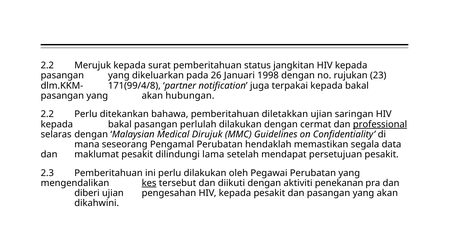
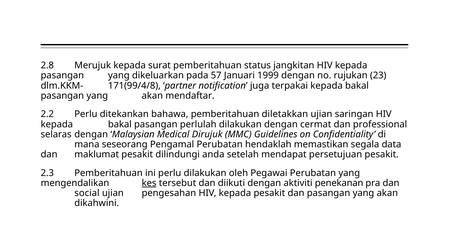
2.2: 2.2 -> 2.8 (47, 66)
26: 26 -> 57 (216, 76)
1998: 1998 -> 1999 (268, 76)
hubungan: hubungan -> mendaftar (190, 96)
professional underline: present -> none (380, 125)
lama: lama -> anda (213, 155)
diberi: diberi -> social (87, 194)
